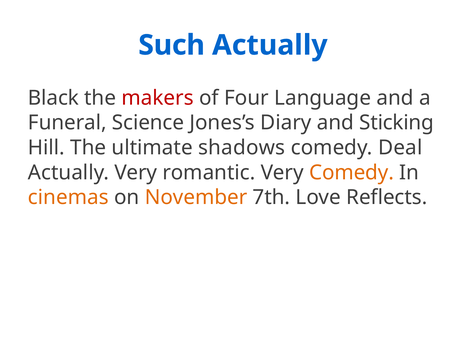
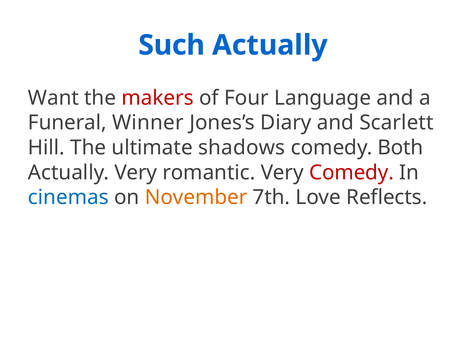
Black: Black -> Want (53, 98)
Science: Science -> Winner (148, 123)
Sticking: Sticking -> Scarlett (396, 123)
Deal: Deal -> Both (400, 147)
Comedy colour: orange -> red (351, 172)
cinemas colour: orange -> blue (68, 197)
